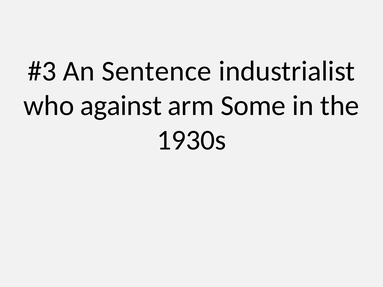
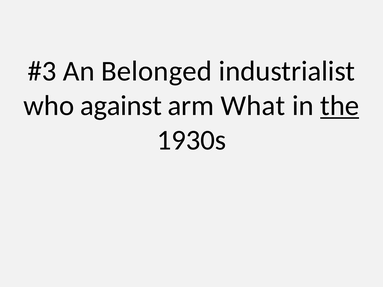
Sentence: Sentence -> Belonged (157, 71)
Some: Some -> What (253, 106)
the underline: none -> present (340, 106)
